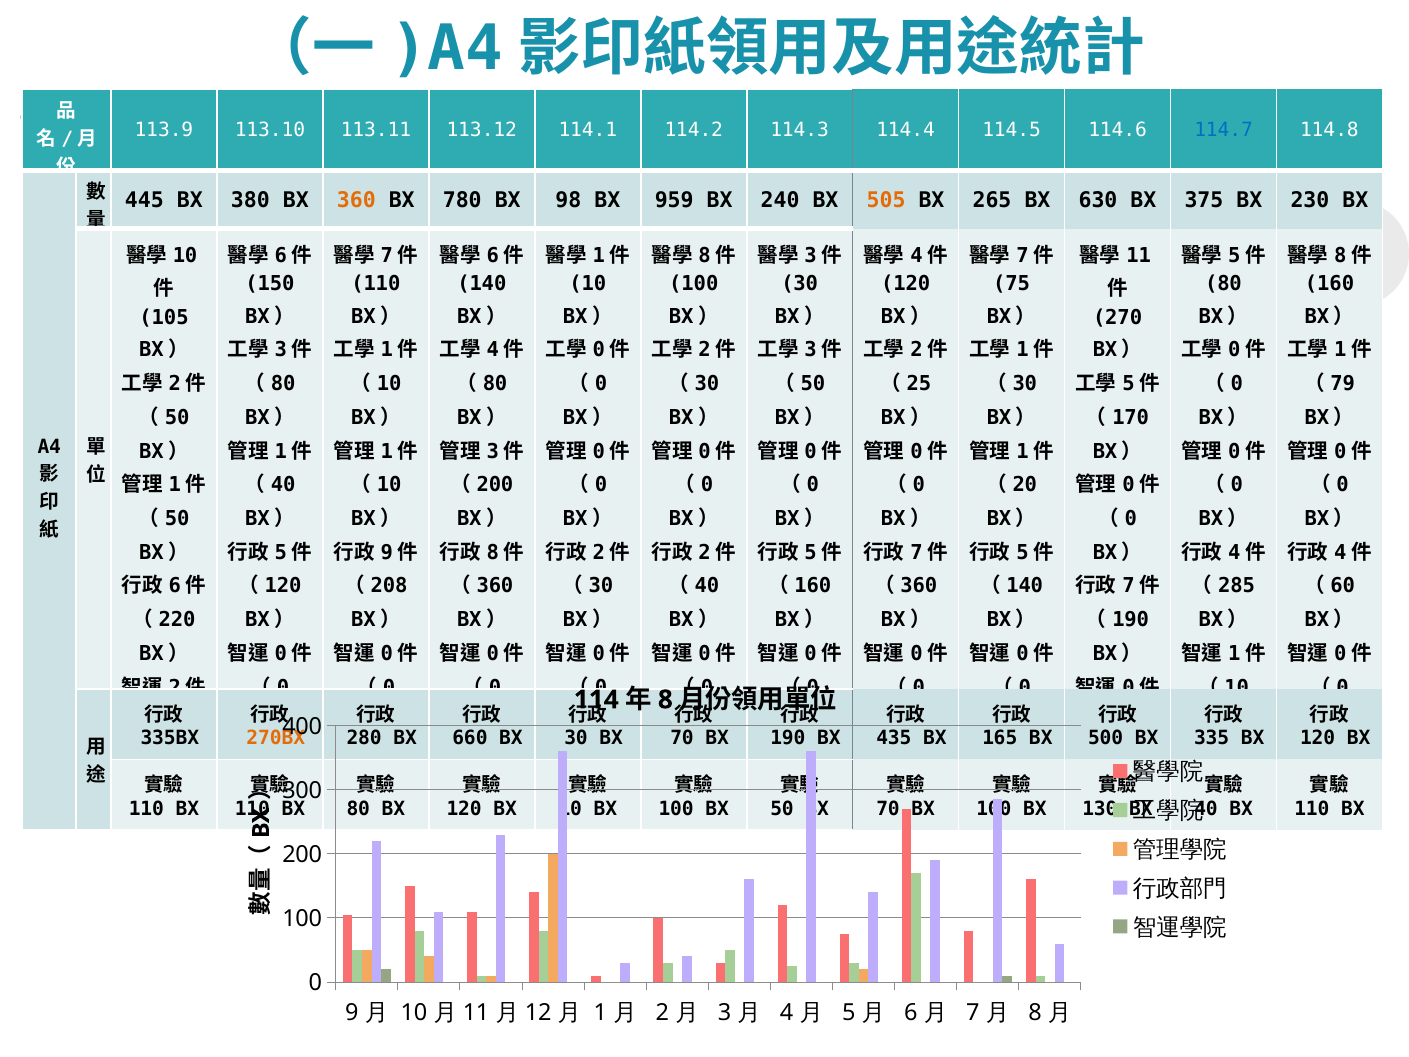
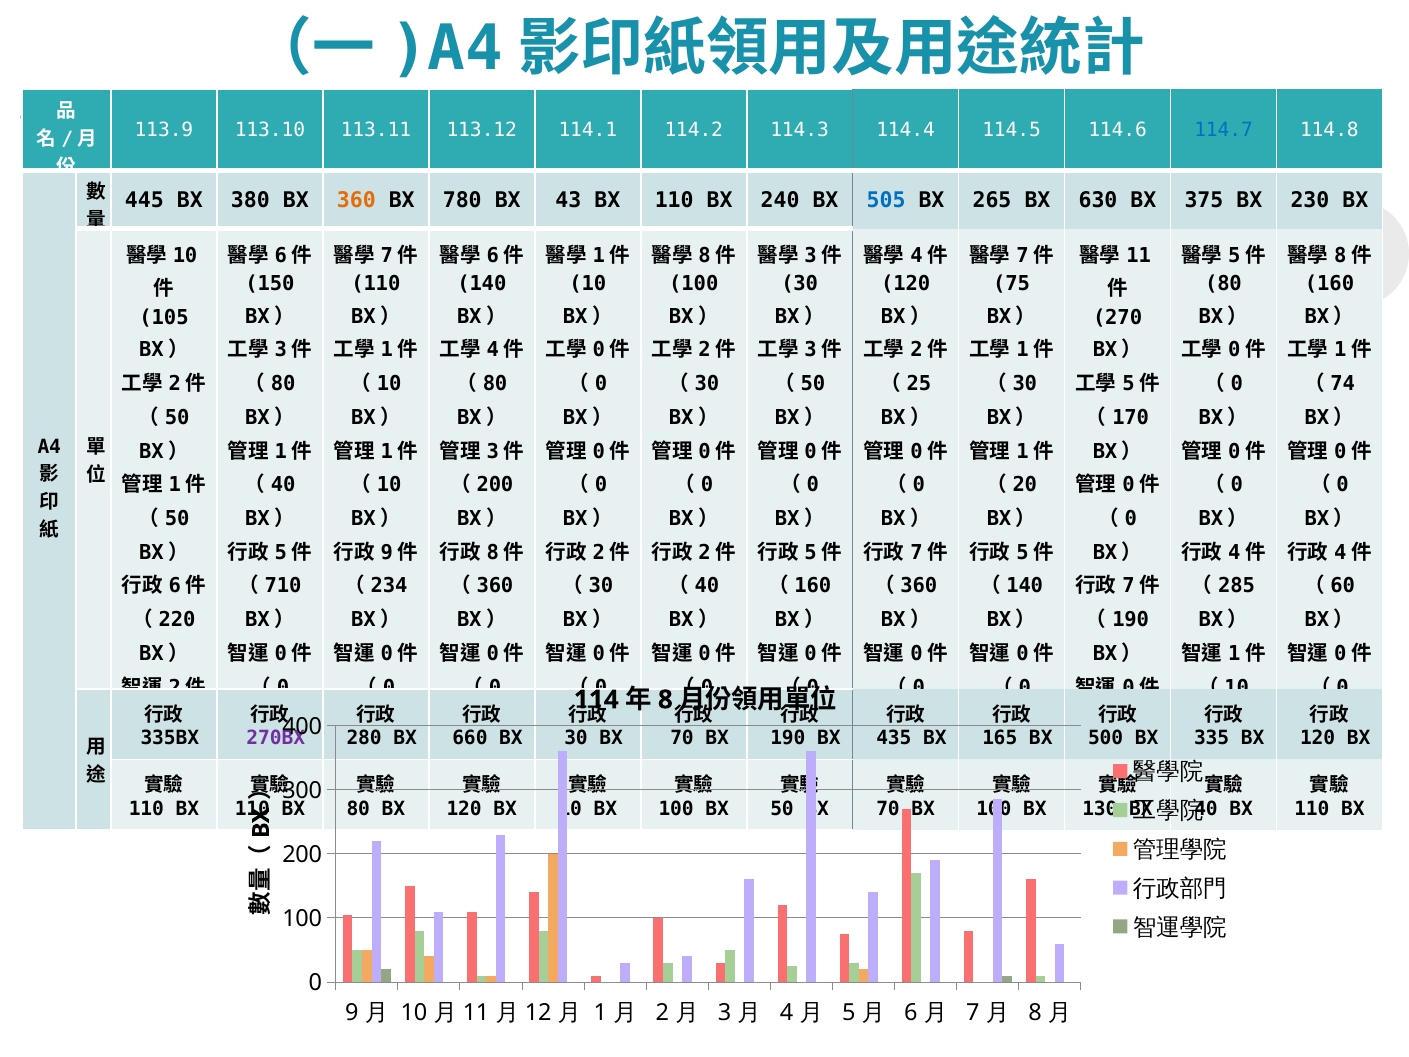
98: 98 -> 43 (568, 200)
BX 959: 959 -> 110 (674, 200)
505 colour: orange -> blue (886, 200)
79: 79 -> 74 (1343, 384)
120: 120 -> 710 (283, 586)
208: 208 -> 234 (389, 586)
270BX colour: orange -> purple (276, 738)
